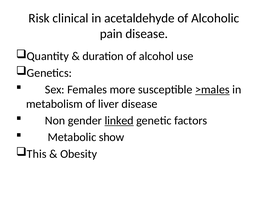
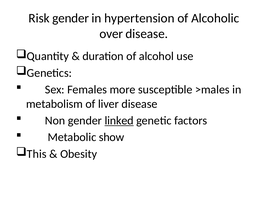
Risk clinical: clinical -> gender (71, 18)
acetaldehyde: acetaldehyde -> hypertension (139, 18)
pain: pain -> over (111, 34)
>males underline: present -> none (212, 90)
